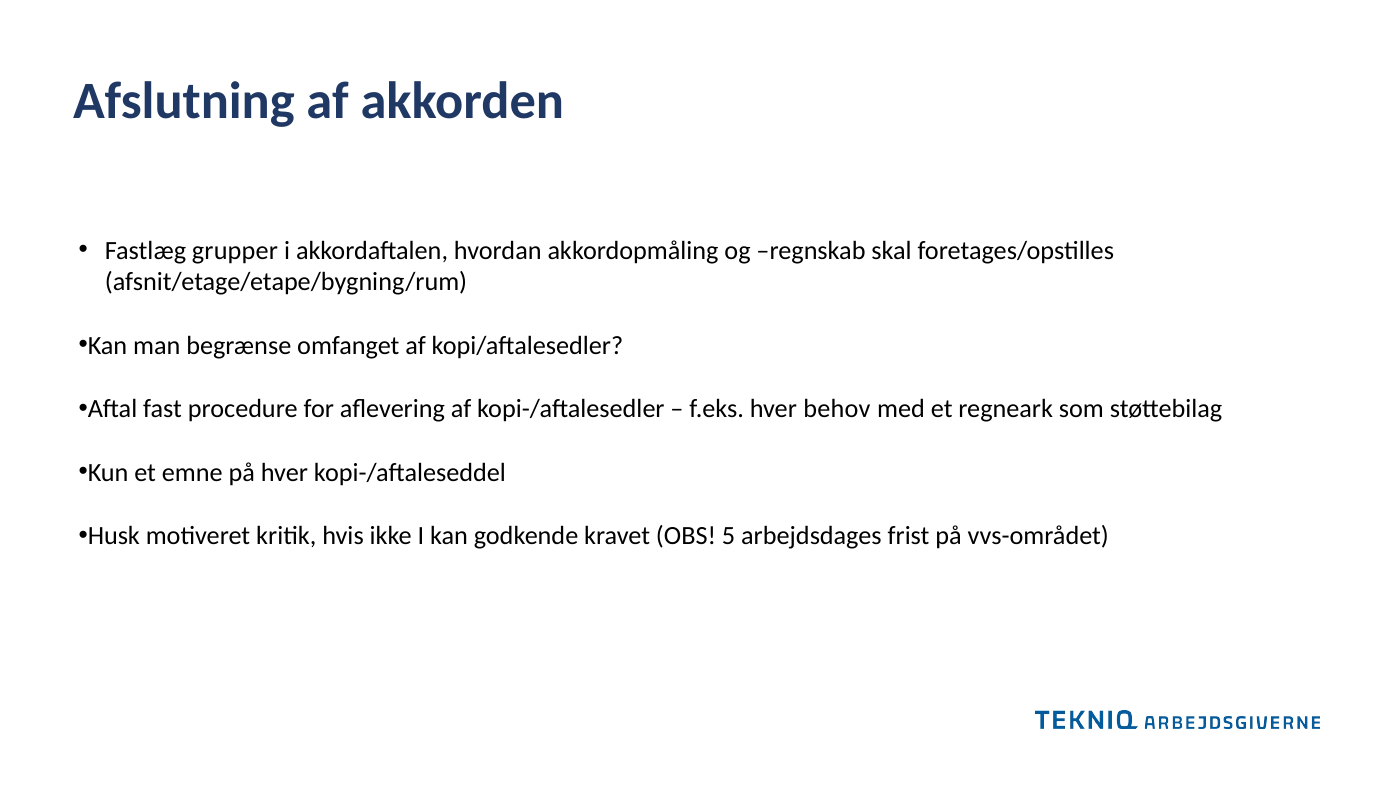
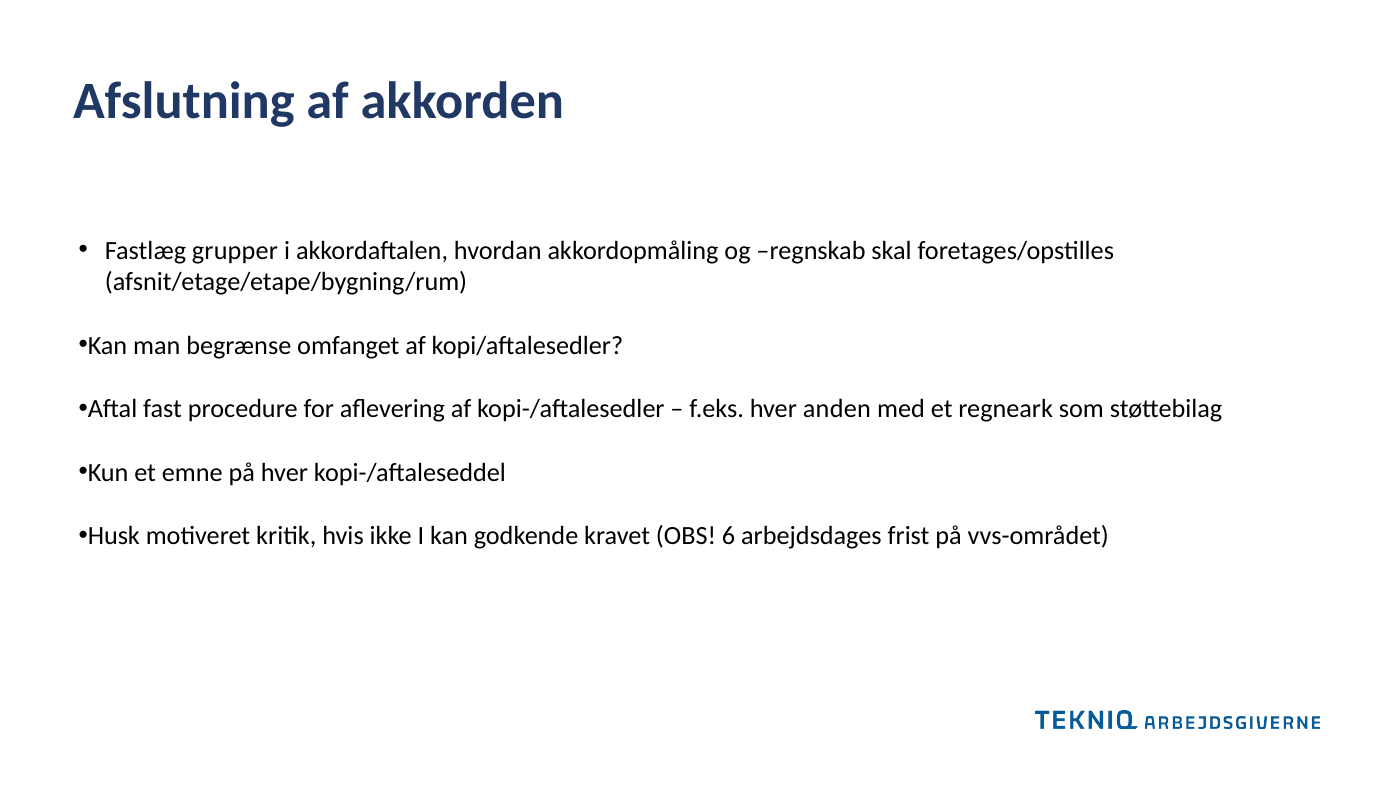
behov: behov -> anden (837, 409)
5: 5 -> 6 (729, 536)
